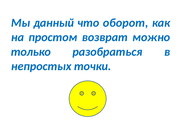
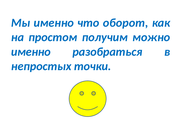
Мы данный: данный -> именно (54, 23)
возврат: возврат -> получим (105, 37)
только: только -> именно (31, 52)
